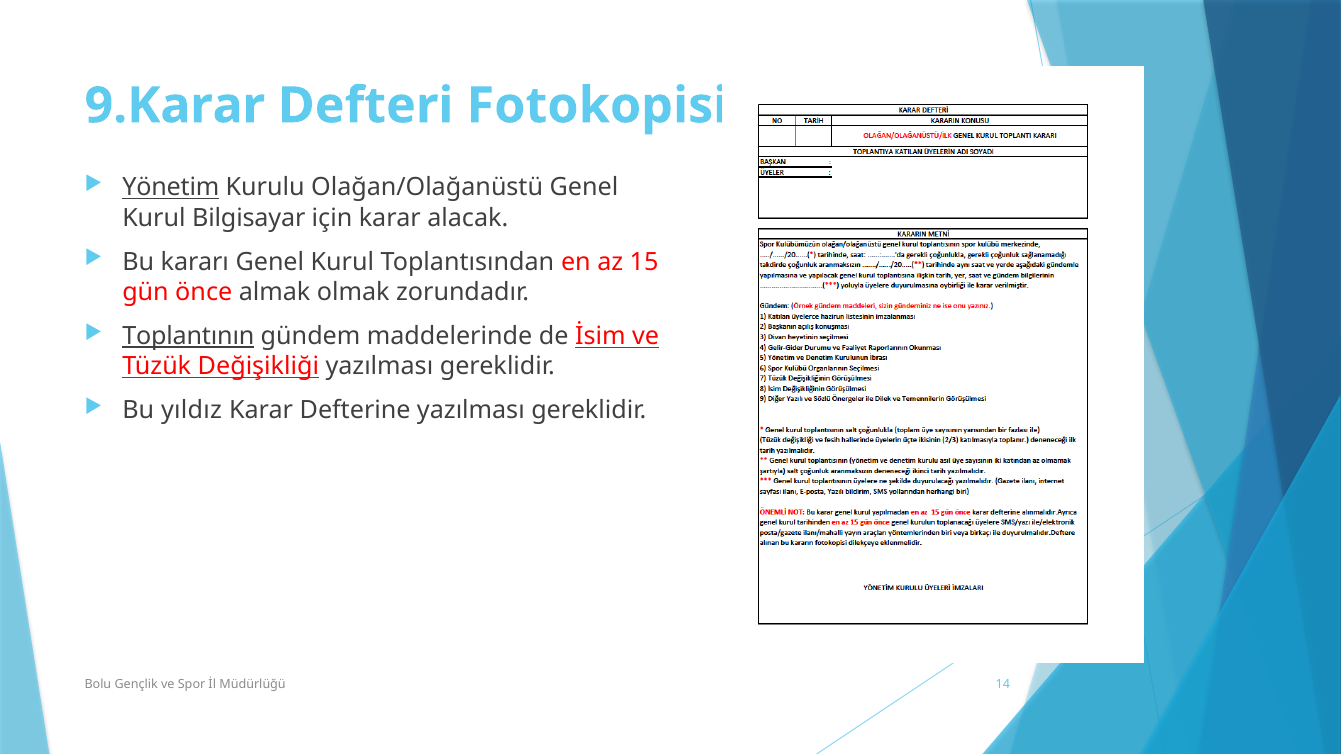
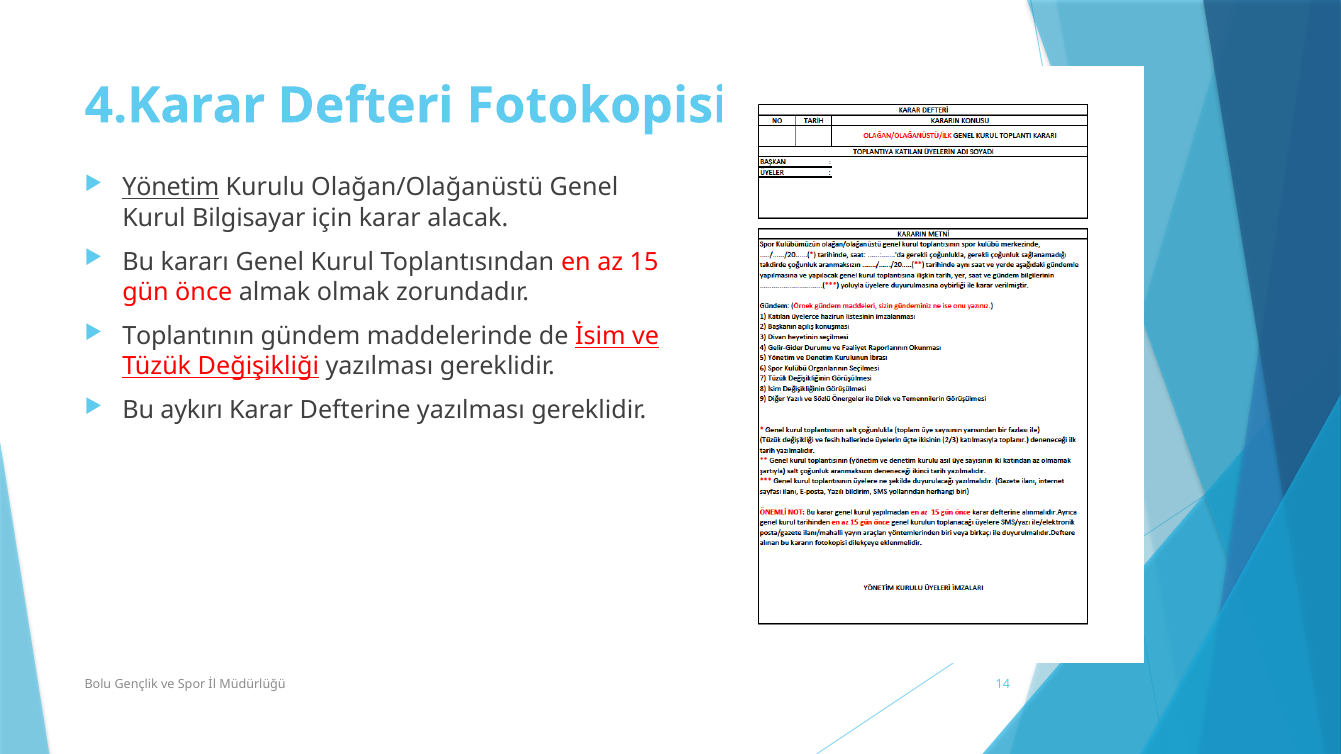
9.Karar: 9.Karar -> 4.Karar (175, 106)
Toplantının underline: present -> none (188, 336)
yıldız: yıldız -> aykırı (192, 411)
